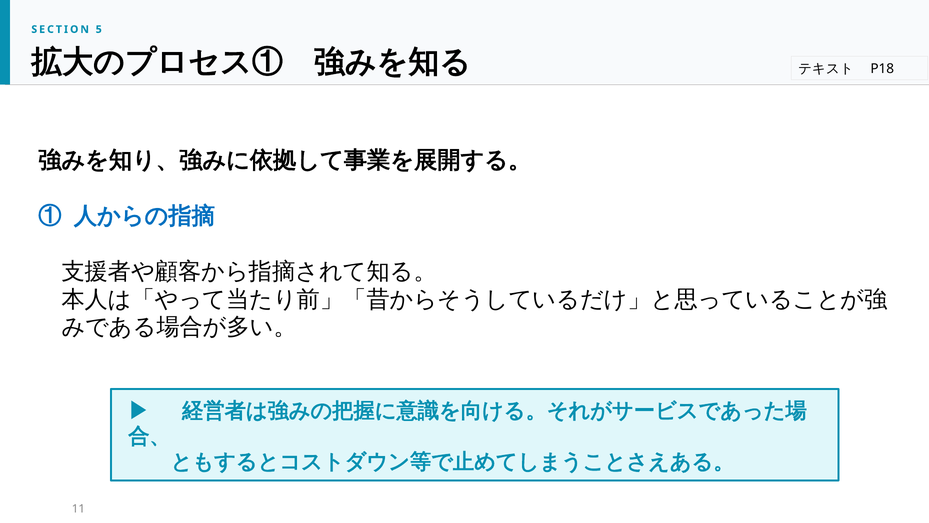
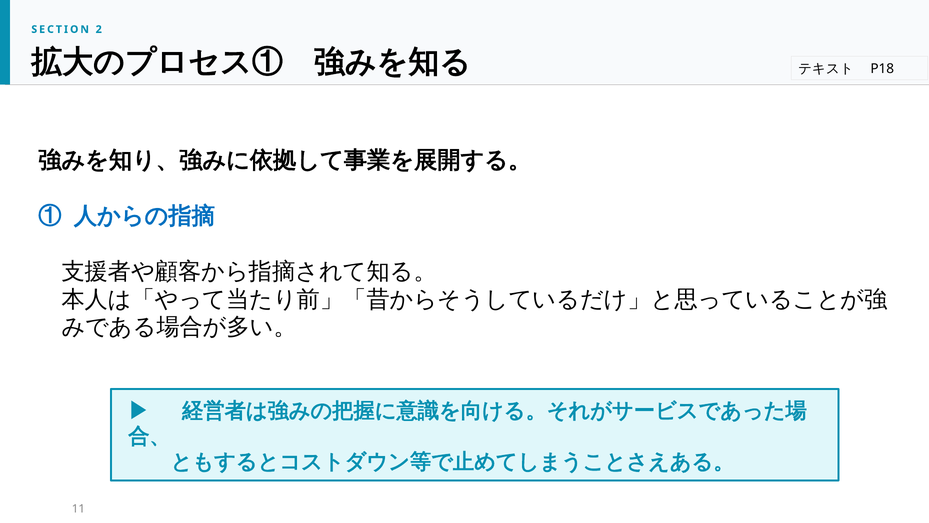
5: 5 -> 2 (99, 29)
